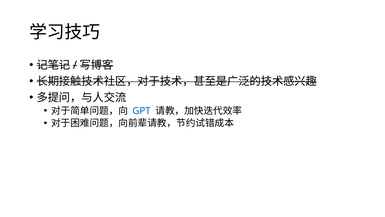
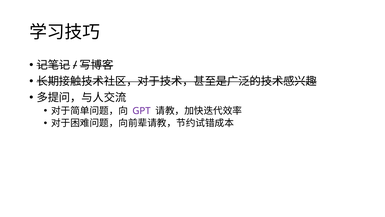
GPT colour: blue -> purple (142, 111)
